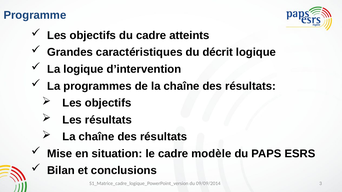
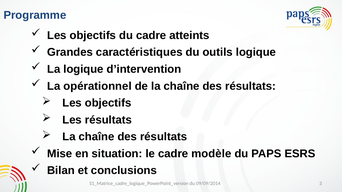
décrit: décrit -> outils (218, 52)
programmes: programmes -> opérationnel (98, 86)
